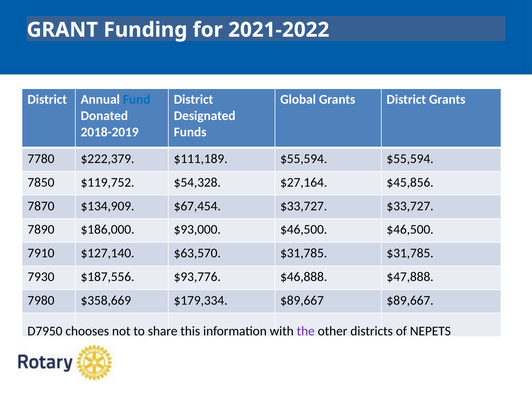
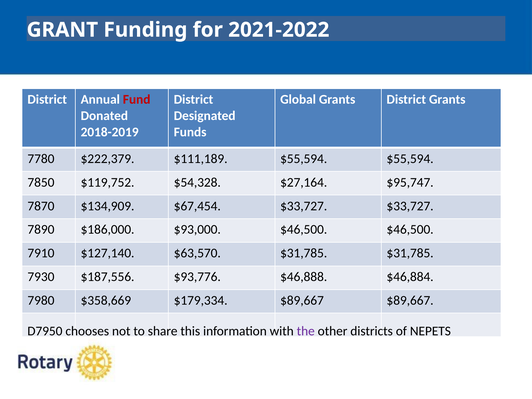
Fund colour: blue -> red (137, 100)
$45,856: $45,856 -> $95,747 (410, 182)
$47,888: $47,888 -> $46,884 (410, 277)
